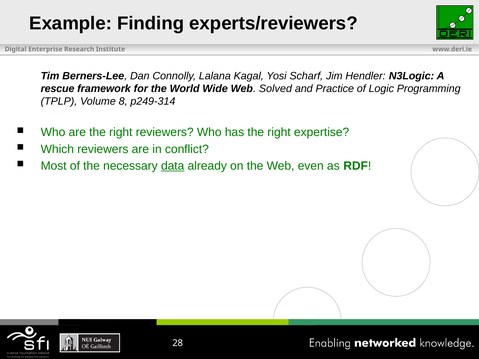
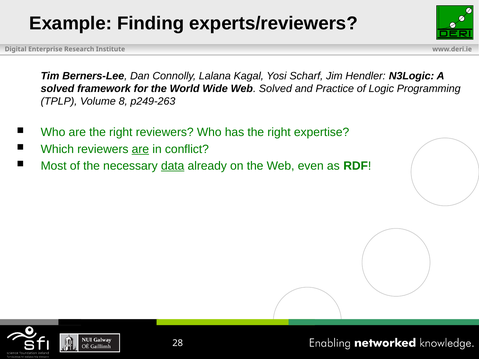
rescue: rescue -> solved (58, 89)
p249-314: p249-314 -> p249-263 (153, 101)
are underline: none -> present (140, 149)
